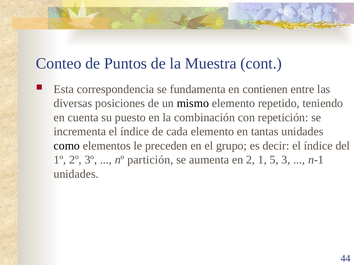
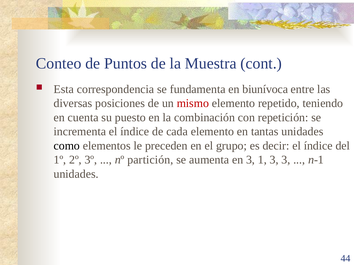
contienen: contienen -> biunívoca (265, 89)
mismo colour: black -> red (193, 103)
en 2: 2 -> 3 (251, 160)
1 5: 5 -> 3 (274, 160)
